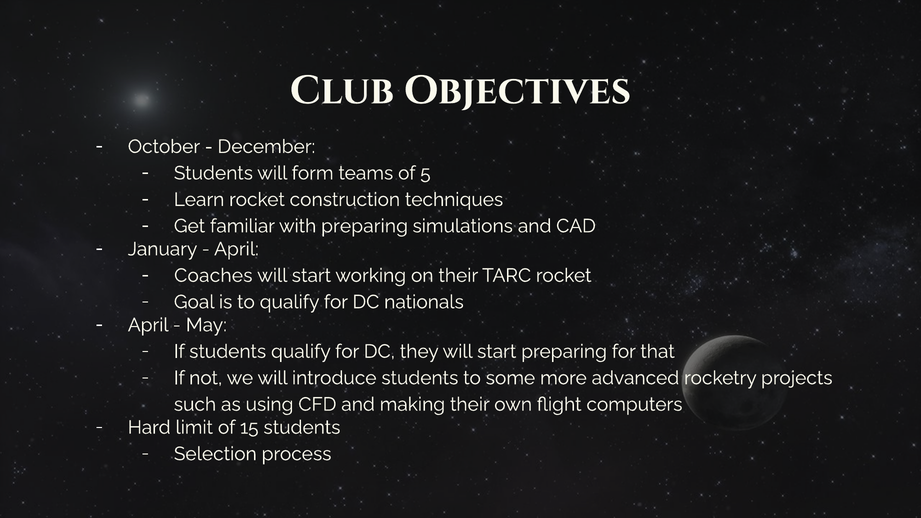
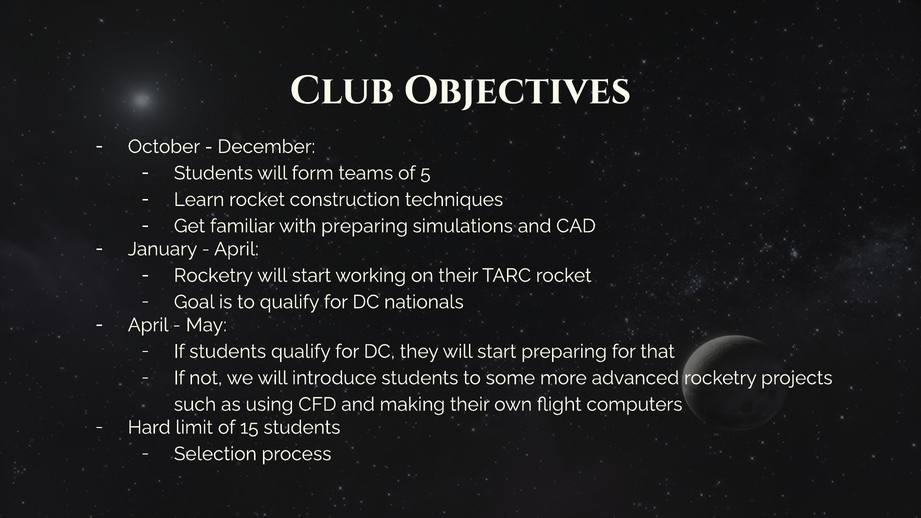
Coaches: Coaches -> Rocketry (213, 276)
